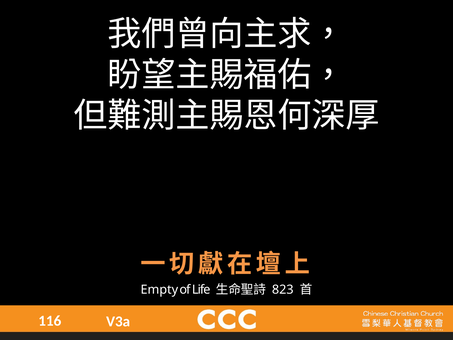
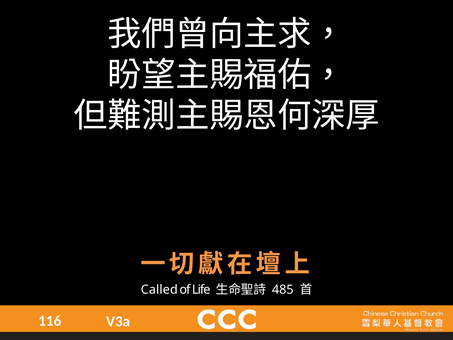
Empty: Empty -> Called (159, 290)
823: 823 -> 485 (283, 290)
